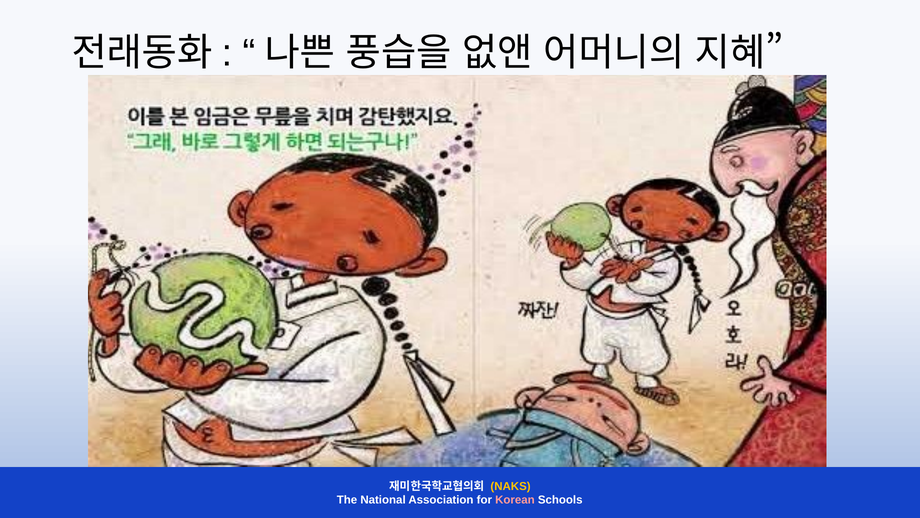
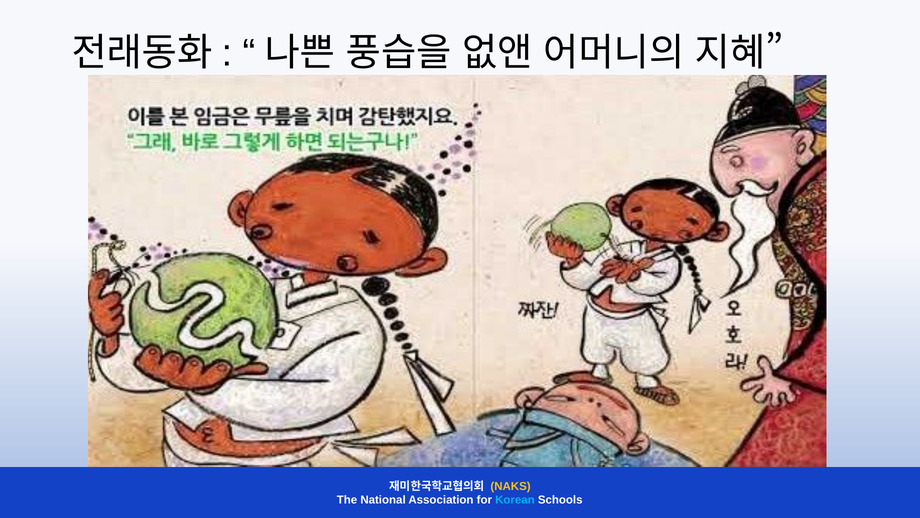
Korean colour: pink -> light blue (515, 500)
